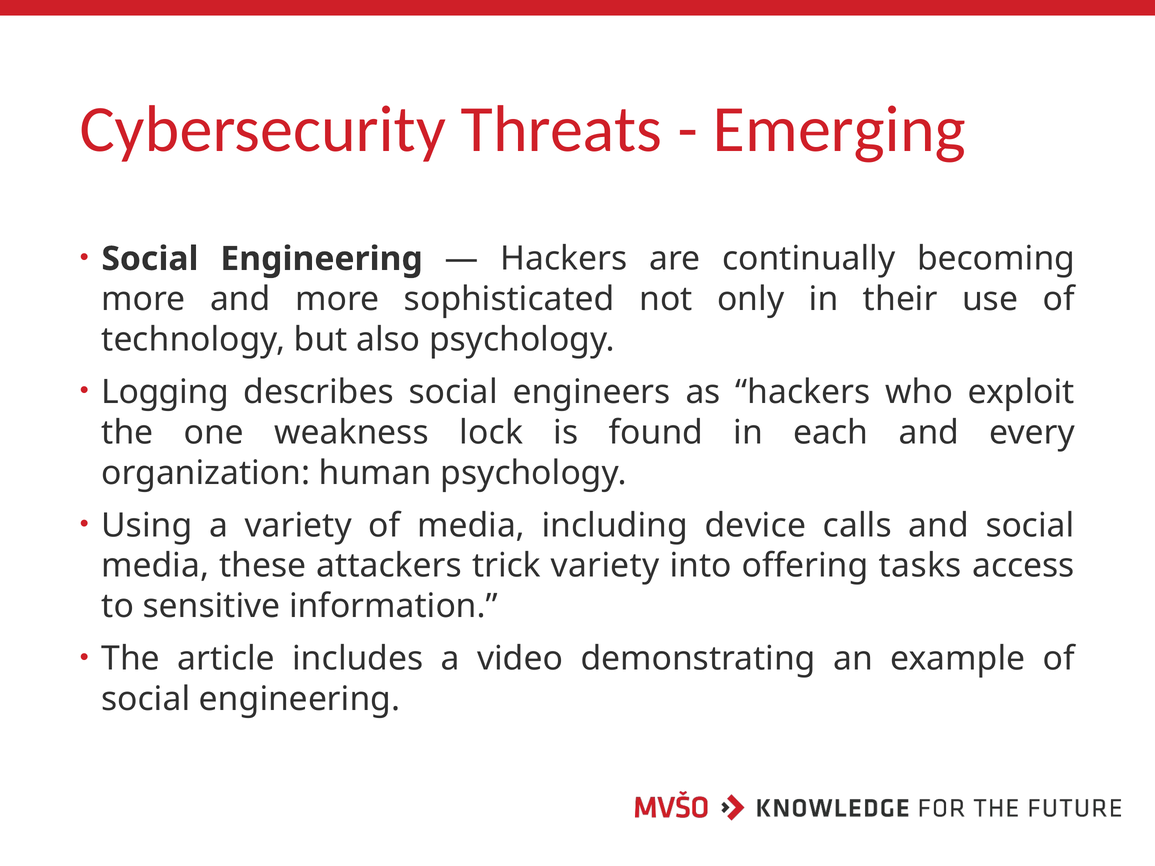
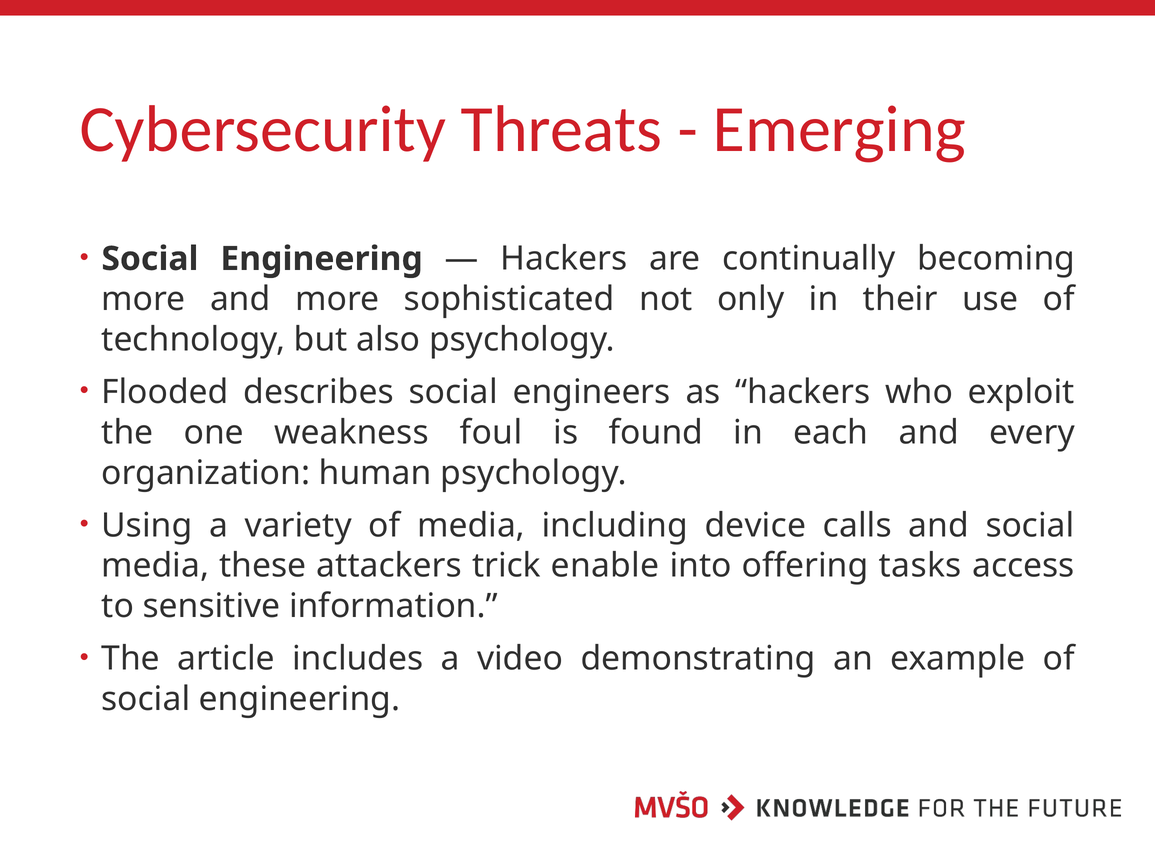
Logging: Logging -> Flooded (165, 392)
lock: lock -> foul (491, 433)
trick variety: variety -> enable (605, 566)
